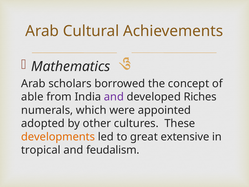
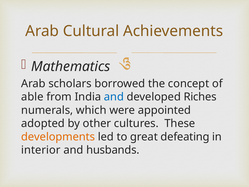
and colour: purple -> blue (114, 97)
extensive: extensive -> defeating (185, 137)
tropical: tropical -> interior (41, 150)
feudalism: feudalism -> husbands (113, 150)
